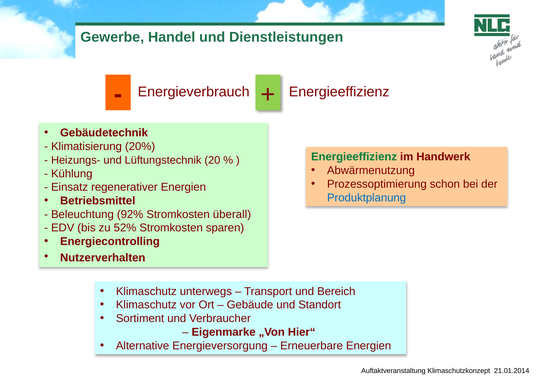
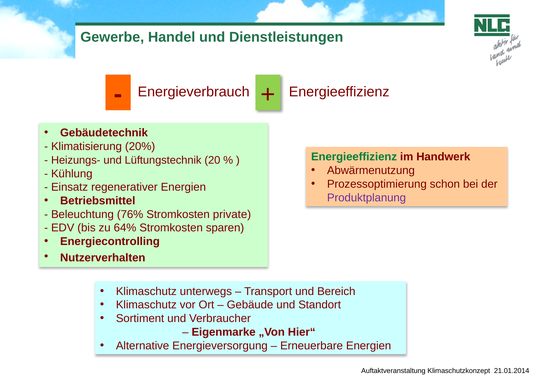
Produktplanung colour: blue -> purple (367, 198)
92%: 92% -> 76% (130, 214)
überall: überall -> private (232, 214)
52%: 52% -> 64% (125, 228)
